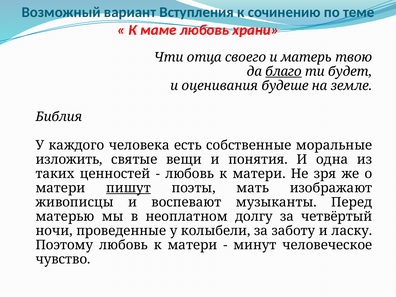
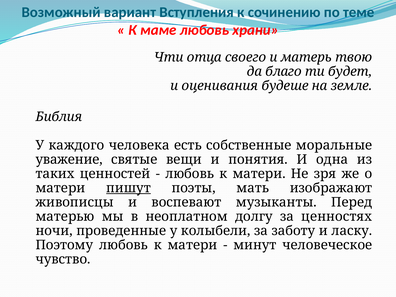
благо underline: present -> none (284, 71)
изложить: изложить -> уважение (69, 160)
четвёртый: четвёртый -> ценностях (337, 217)
